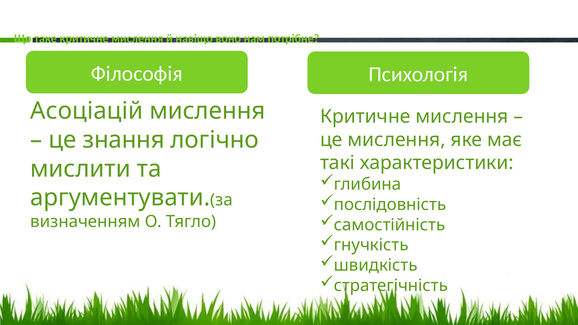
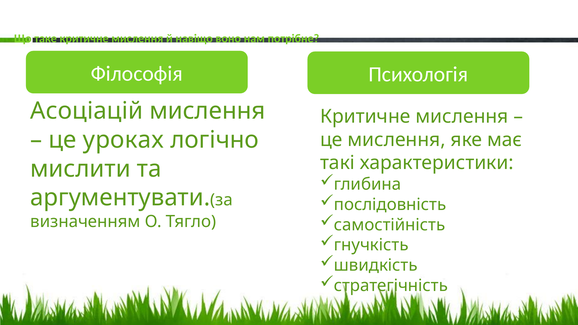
знання: знання -> уроках (123, 140)
